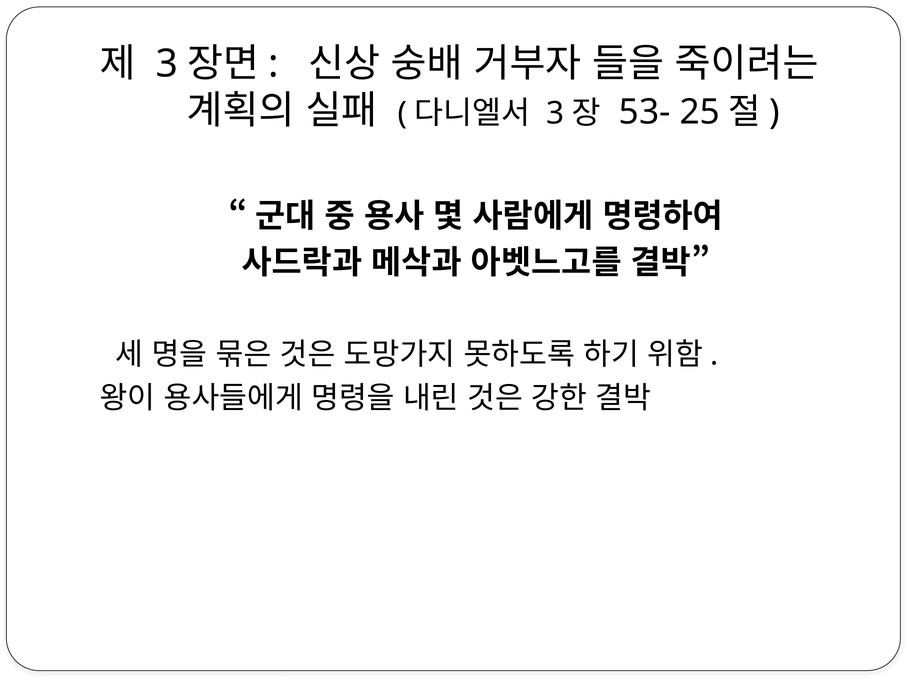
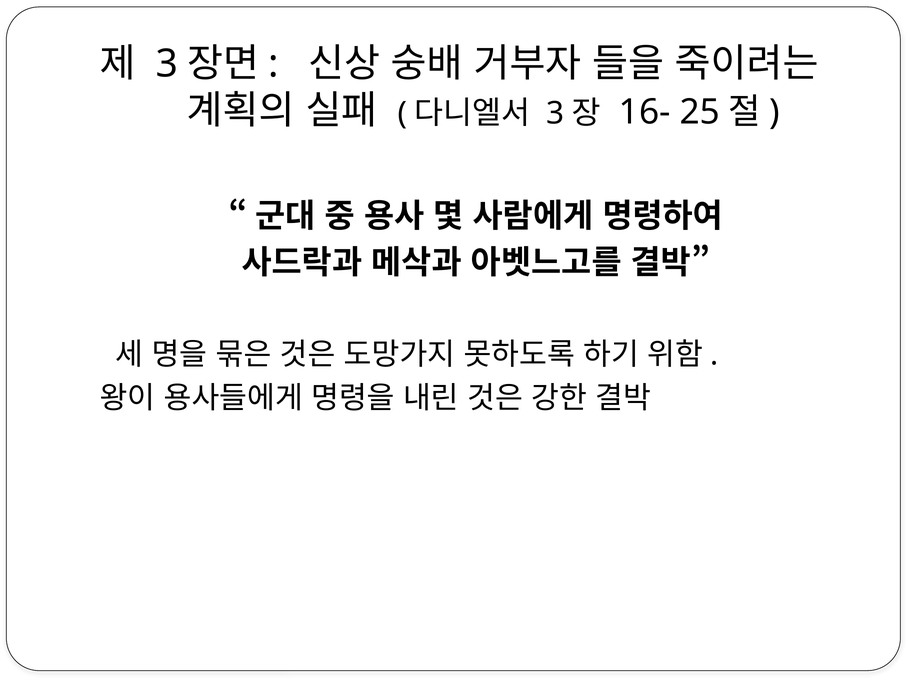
53-: 53- -> 16- (645, 112)
